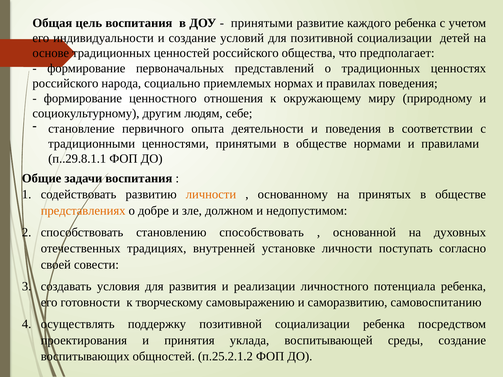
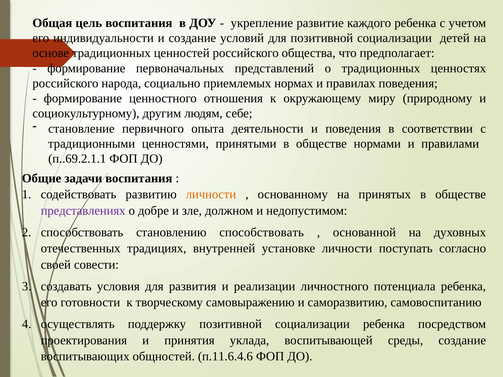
принятыми: принятыми -> укрепление (262, 23)
п..29.8.1.1: п..29.8.1.1 -> п..69.2.1.1 (77, 159)
представлениях colour: orange -> purple (83, 211)
п.25.2.1.2: п.25.2.1.2 -> п.11.6.4.6 (225, 357)
